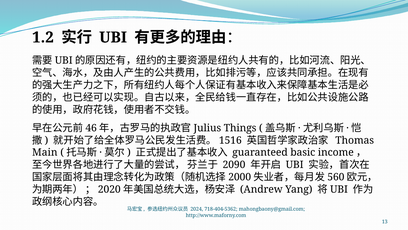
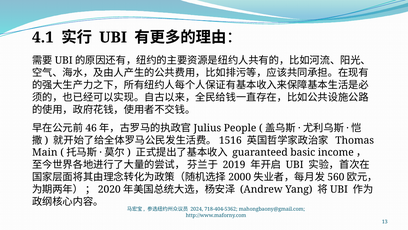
1.2: 1.2 -> 4.1 (43, 37)
Things: Things -> People (240, 128)
2090: 2090 -> 2019 (234, 164)
